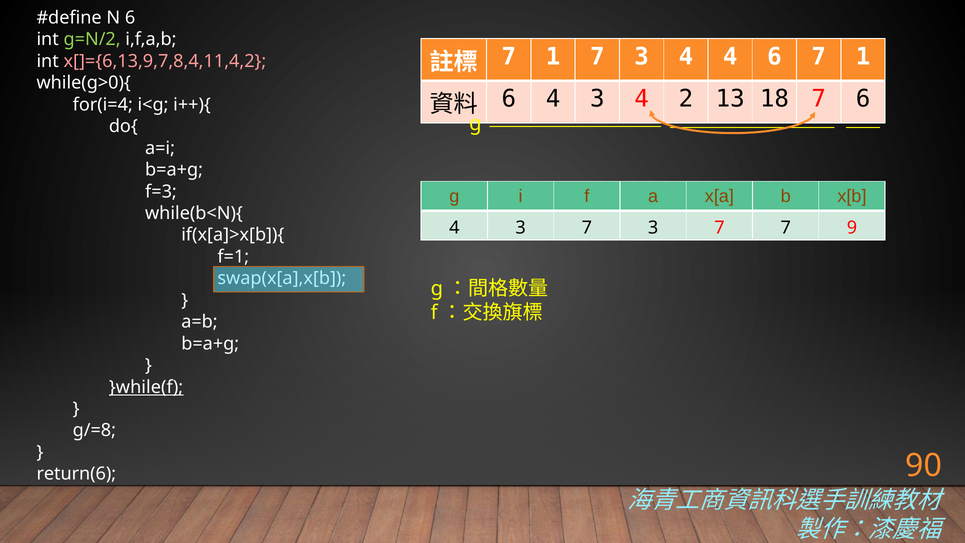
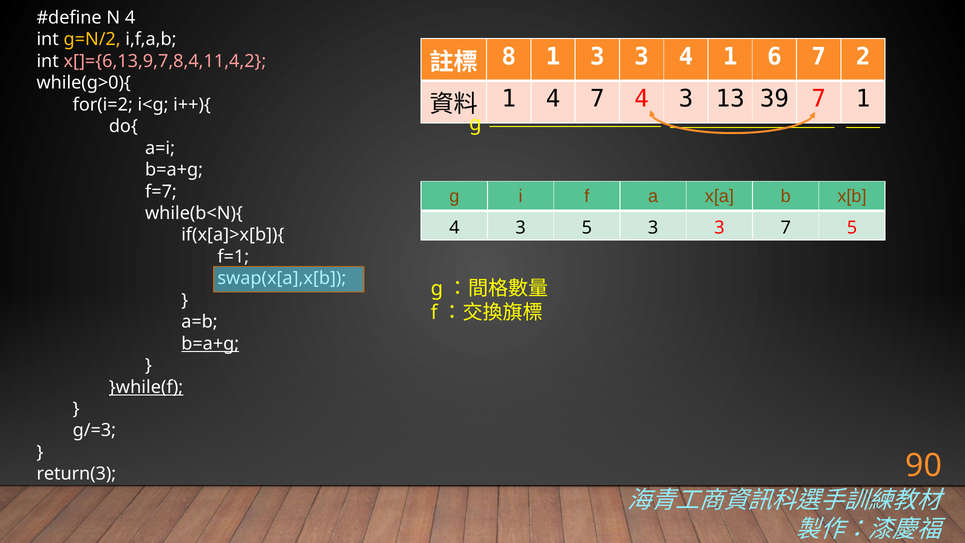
N 6: 6 -> 4 (130, 18)
g=N/2 colour: light green -> yellow (92, 40)
7: 7 -> 8 (509, 57)
1 7: 7 -> 3 (597, 57)
4 4: 4 -> 1 (730, 57)
6 7 1: 1 -> 2 (863, 57)
6: 6 -> 1 (509, 99)
3: 3 -> 7 (597, 99)
2: 2 -> 3 (686, 99)
18: 18 -> 39 (774, 99)
7 6: 6 -> 1 (863, 99)
for(i=4: for(i=4 -> for(i=2 (103, 105)
f=3: f=3 -> f=7 (161, 191)
4 3 7: 7 -> 5 (587, 227)
7: 7 -> 3 (719, 227)
7 9: 9 -> 5 (852, 227)
b=a+g underline: none -> present (210, 343)
g/=8: g/=8 -> g/=3 (94, 430)
return(6: return(6 -> return(3 (76, 474)
